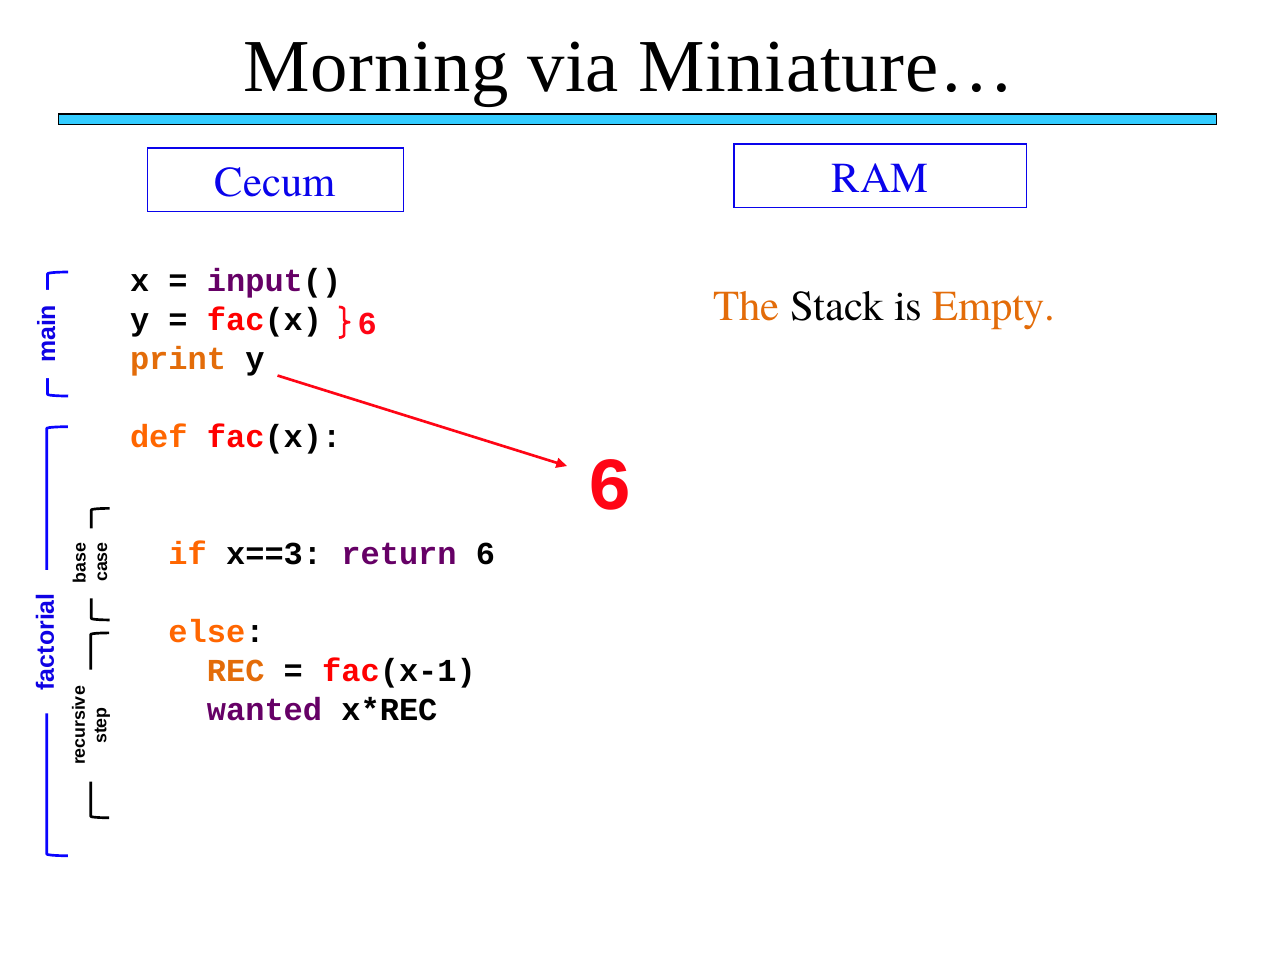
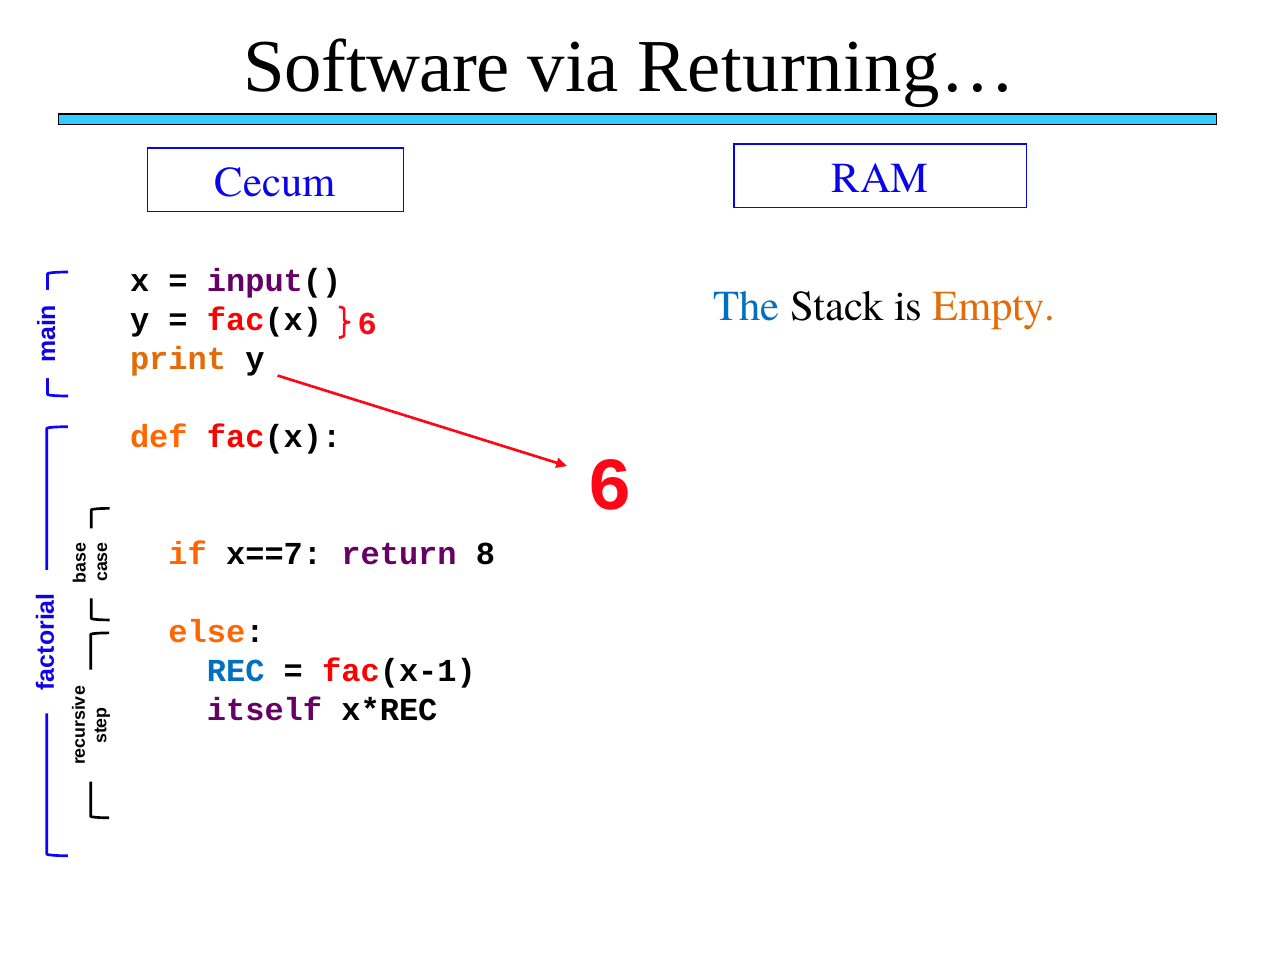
Morning: Morning -> Software (377, 67)
Miniature…: Miniature… -> Returning… (826, 67)
The colour: orange -> blue (747, 306)
x==3: x==3 -> x==7 (274, 555)
return 6: 6 -> 8 (485, 555)
REC colour: orange -> blue (236, 672)
wanted: wanted -> itself (265, 711)
